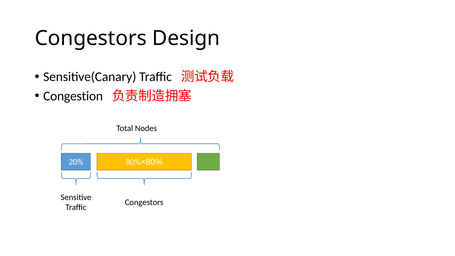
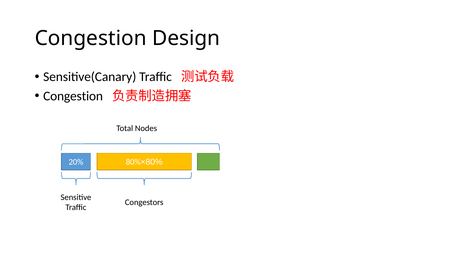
Congestors: Congestors -> Congestion (91, 38)
